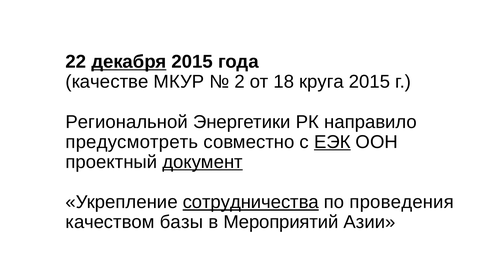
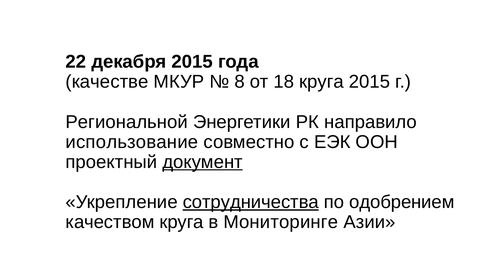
декабря underline: present -> none (129, 62)
2: 2 -> 8 (240, 82)
предусмотреть: предусмотреть -> использование (132, 142)
ЕЭК underline: present -> none (332, 142)
проведения: проведения -> одобрением (402, 202)
качеством базы: базы -> круга (182, 222)
Мероприятий: Мероприятий -> Мониторинге (281, 222)
